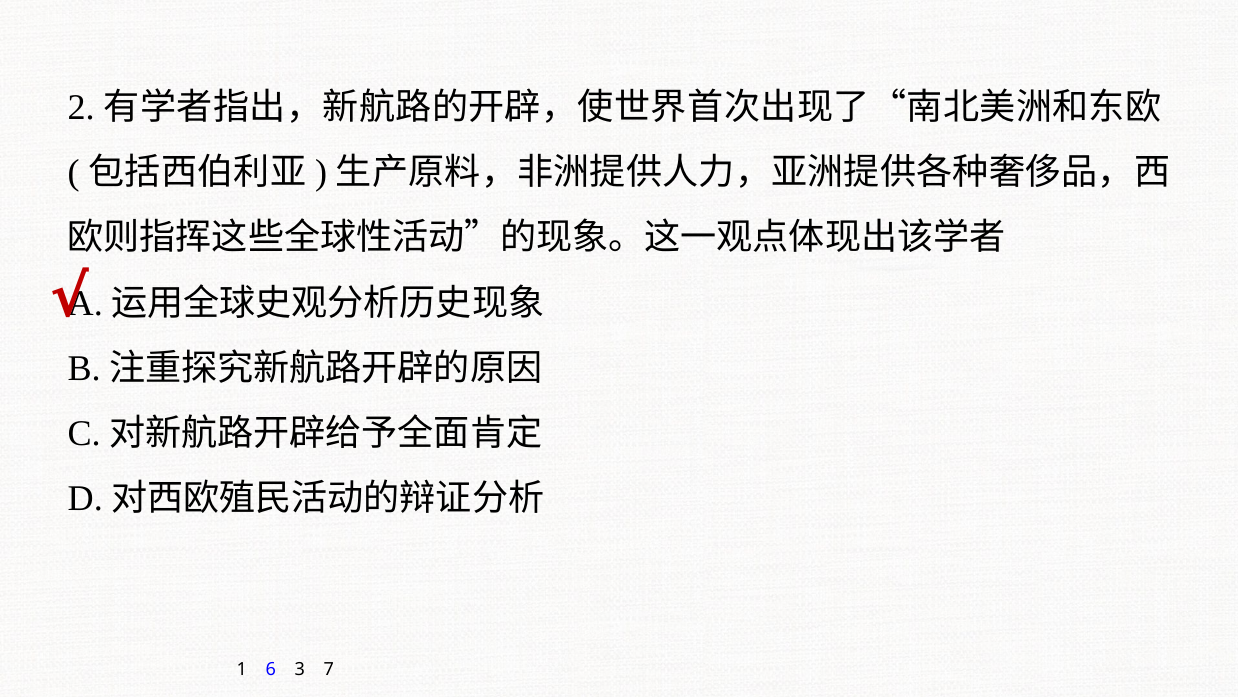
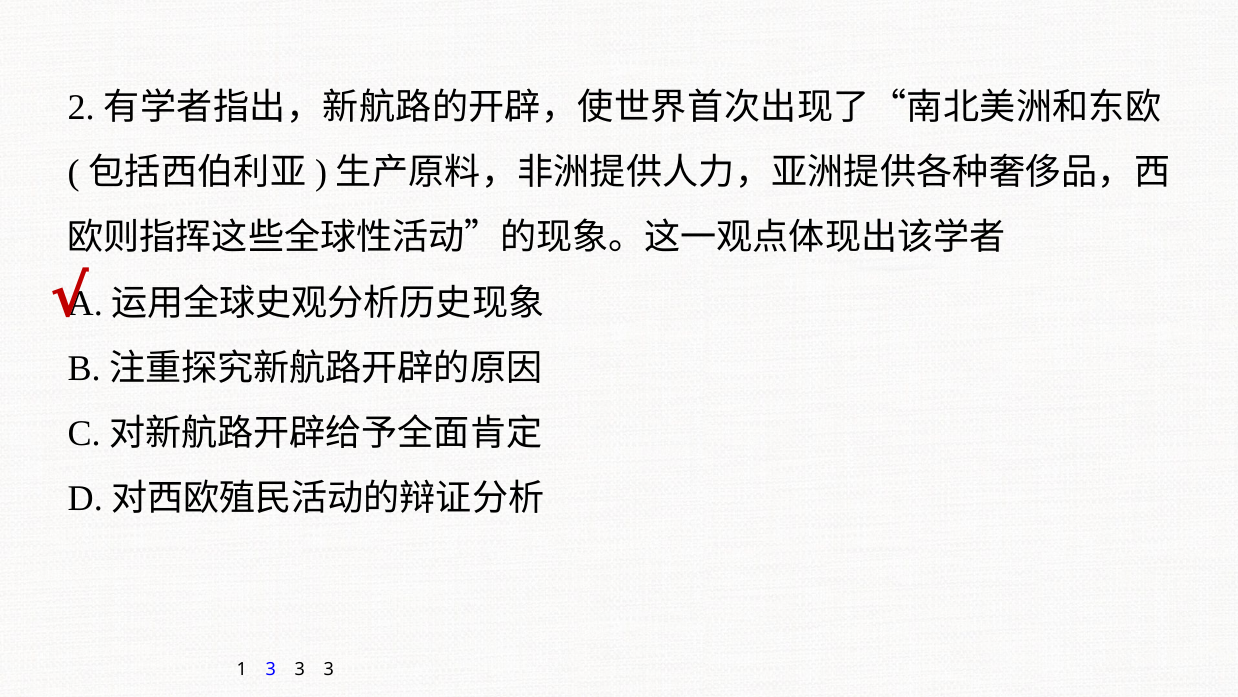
1 6: 6 -> 3 (271, 669)
7: 7 -> 3 (329, 669)
